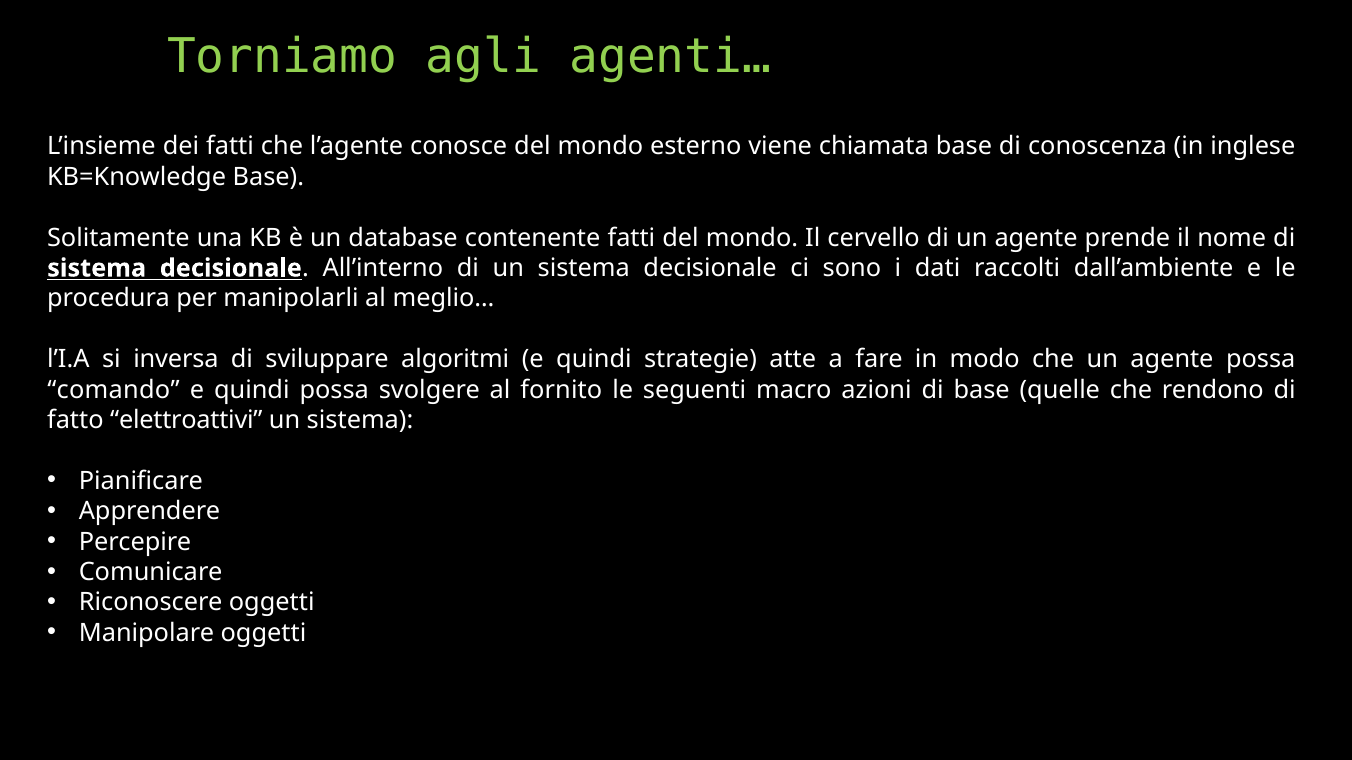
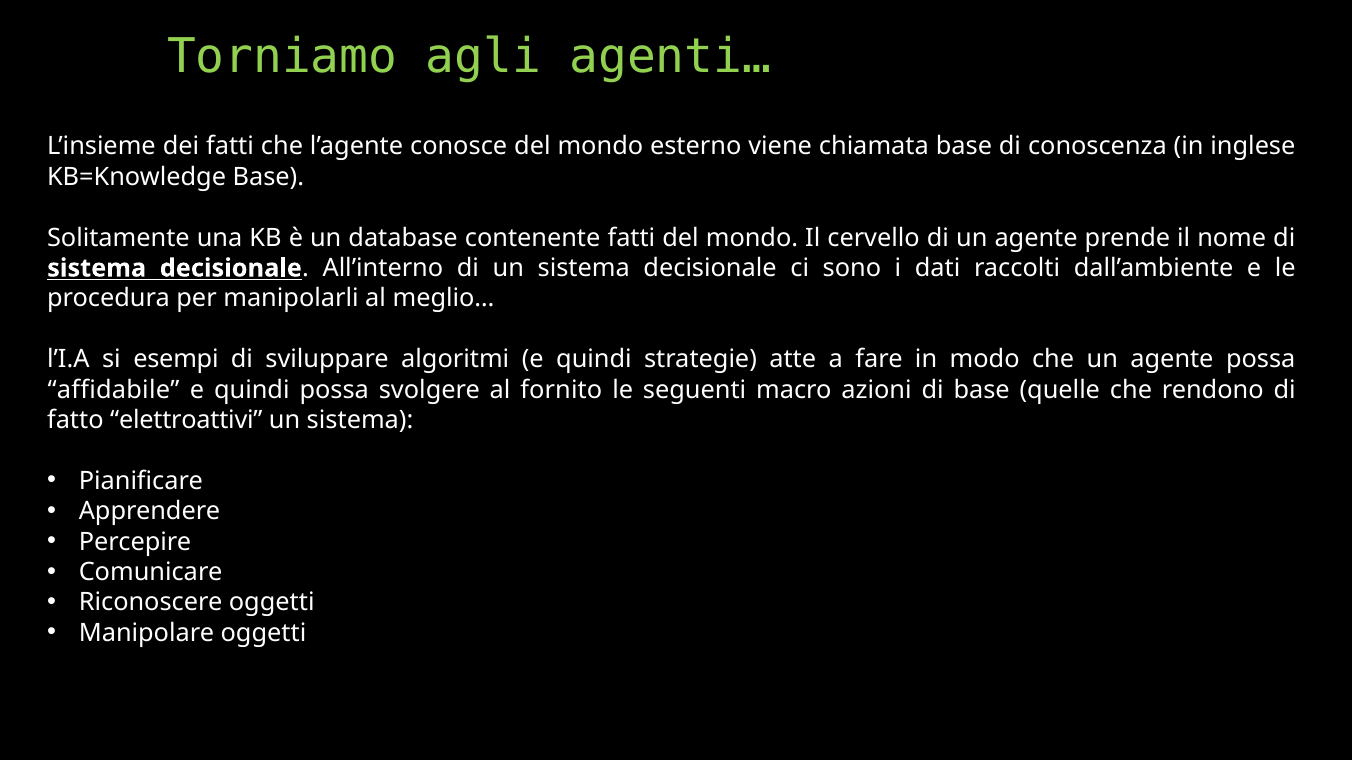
inversa: inversa -> esempi (176, 360)
comando: comando -> affidabile (113, 390)
